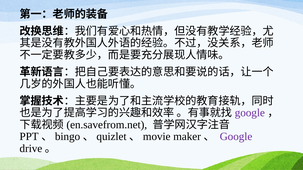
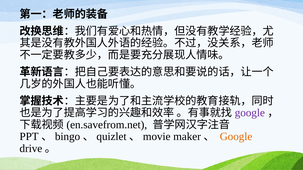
Google colour: purple -> orange (236, 137)
